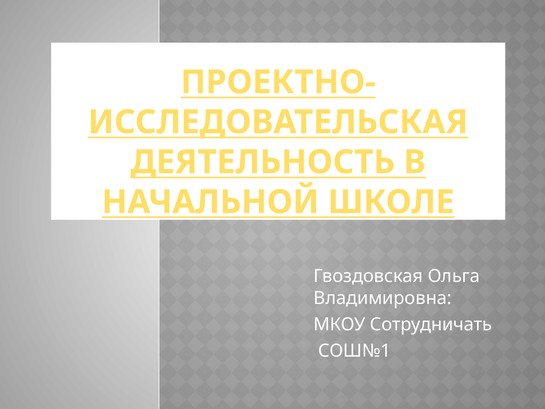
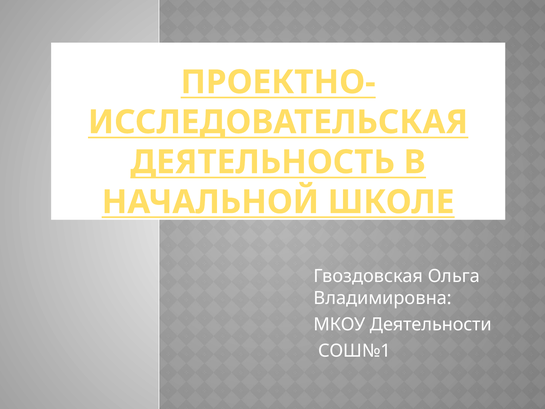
Сотрудничать: Сотрудничать -> Деятельности (431, 324)
